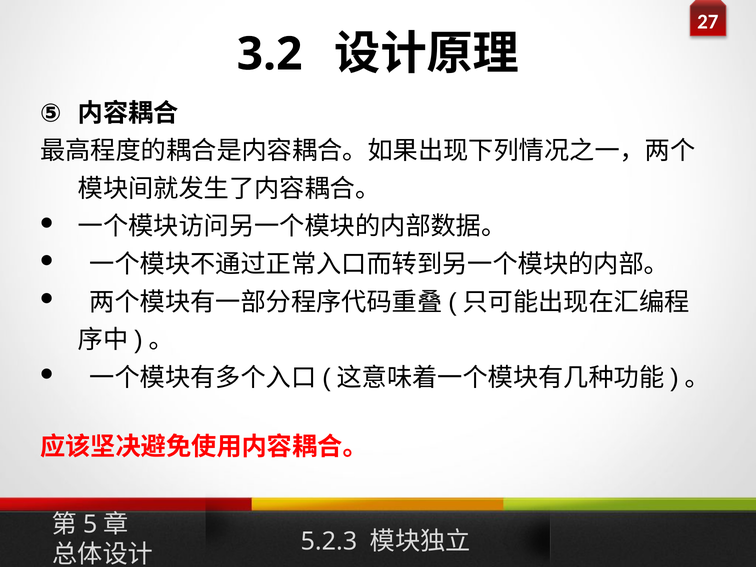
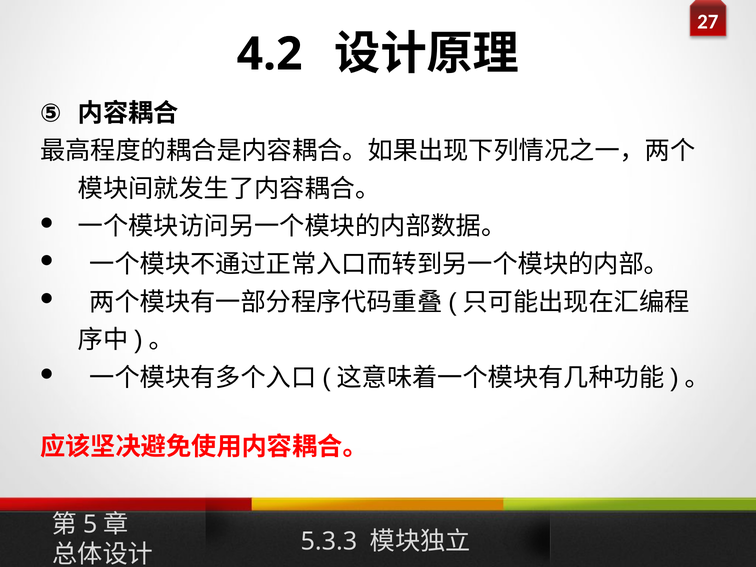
3.2: 3.2 -> 4.2 (270, 54)
5.2.3: 5.2.3 -> 5.3.3 (329, 542)
